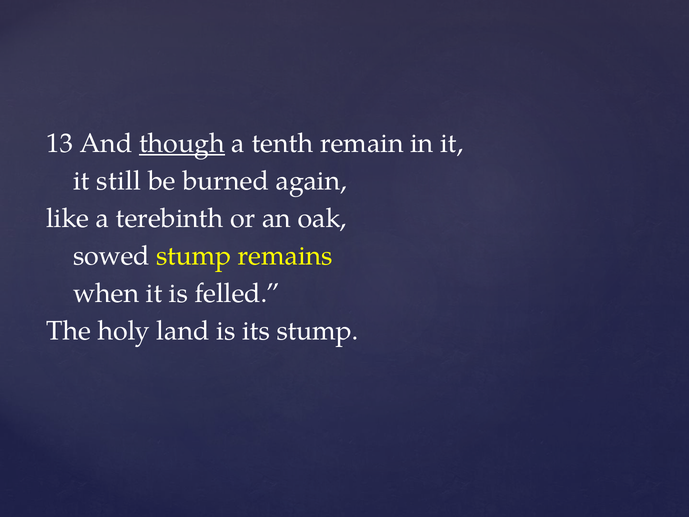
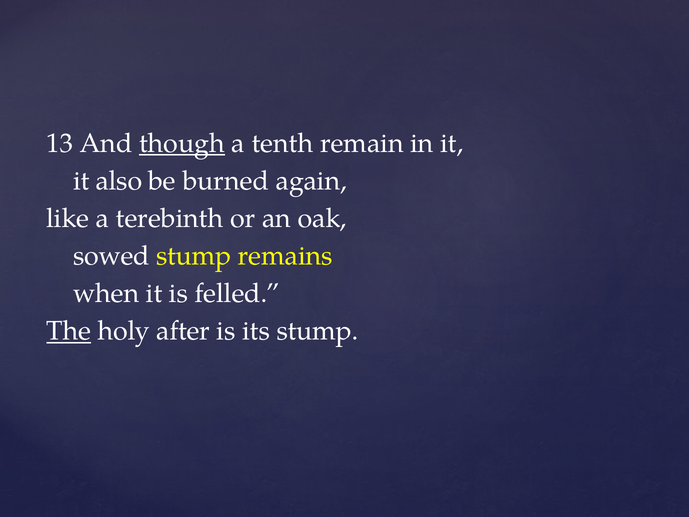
still: still -> also (119, 181)
The underline: none -> present (69, 331)
land: land -> after (183, 331)
